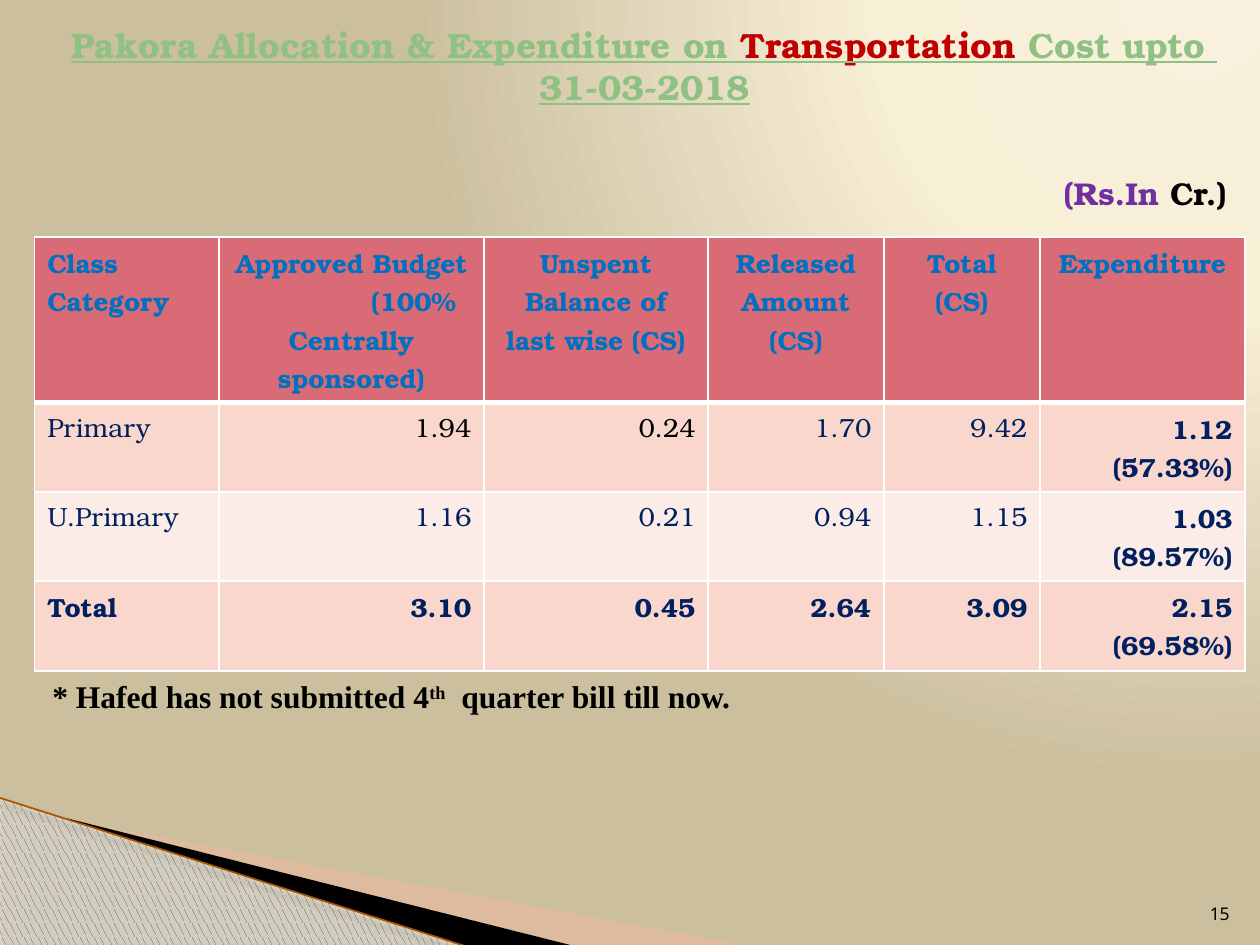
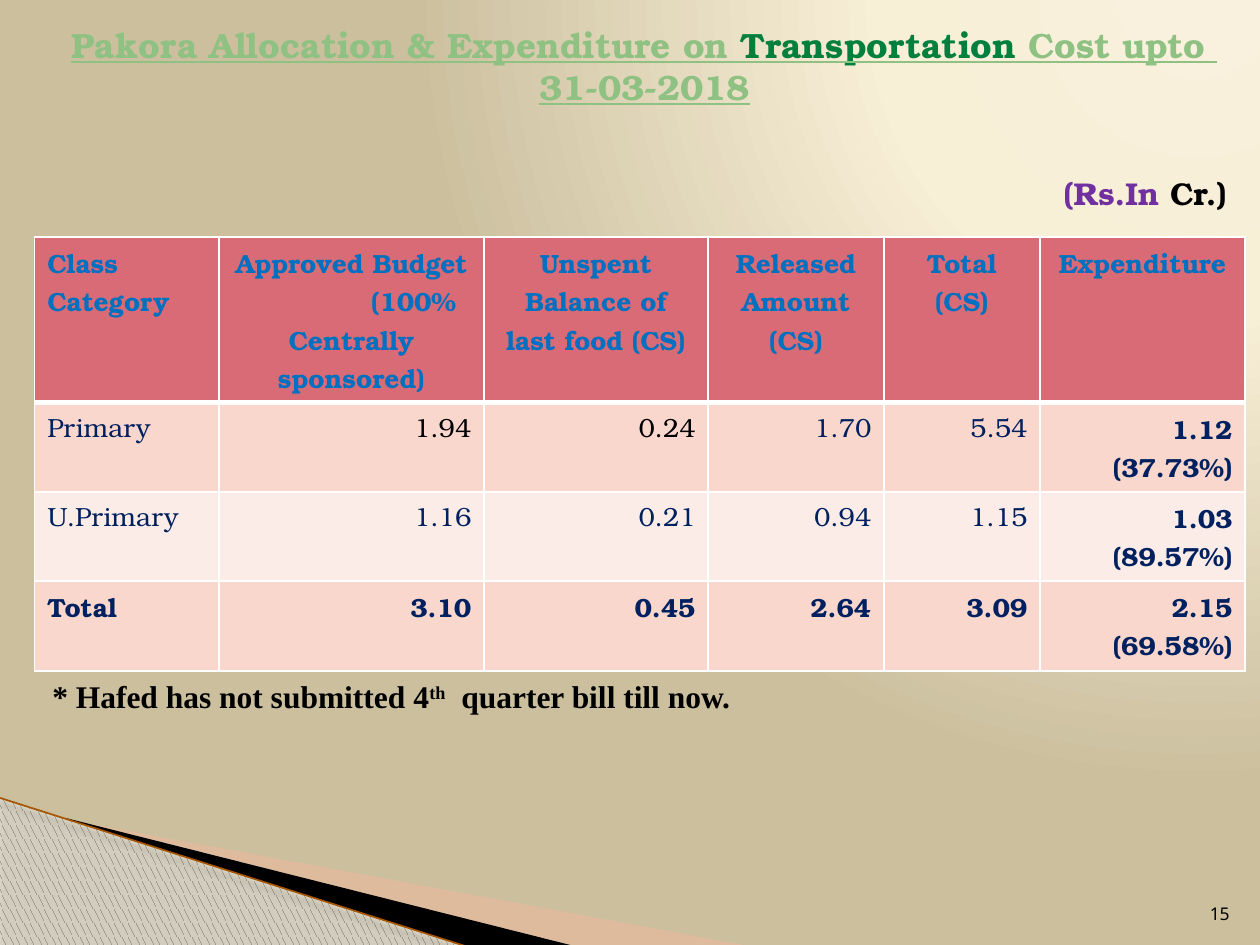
Transportation colour: red -> green (879, 47)
wise: wise -> food (594, 342)
9.42: 9.42 -> 5.54 (999, 429)
57.33%: 57.33% -> 37.73% (1173, 469)
